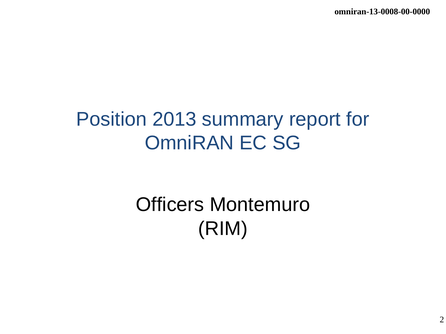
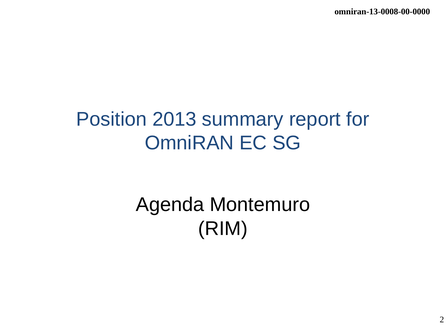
Officers: Officers -> Agenda (170, 205)
